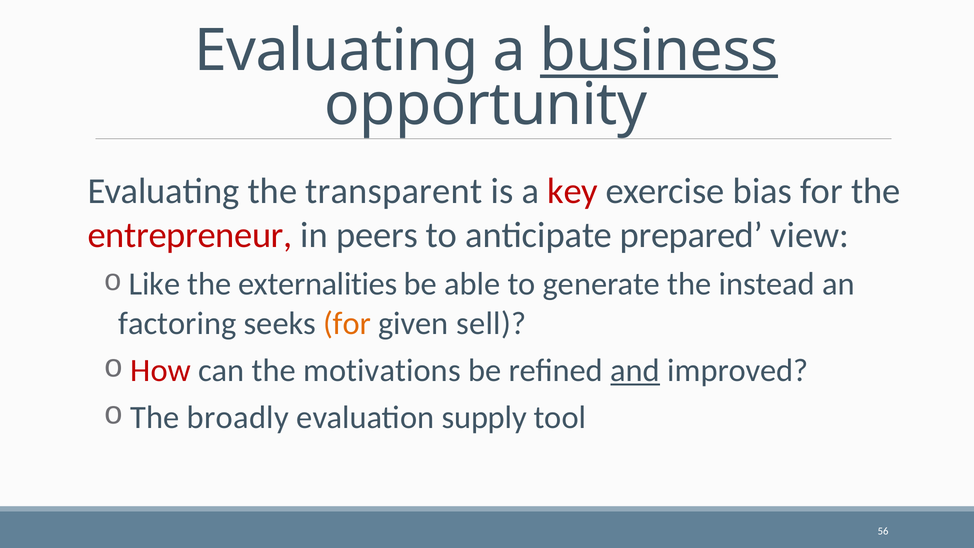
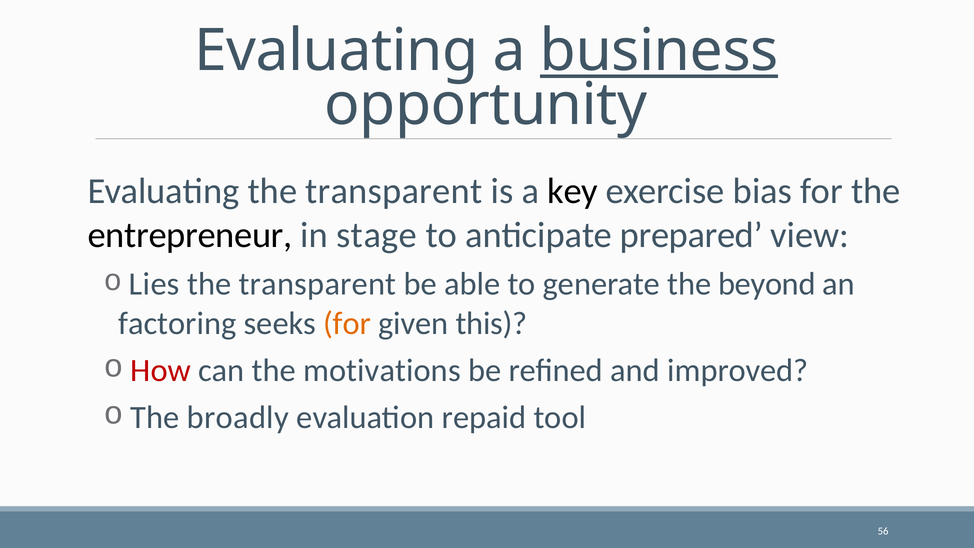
key colour: red -> black (573, 191)
entrepreneur colour: red -> black (190, 235)
peers: peers -> stage (377, 235)
Like: Like -> Lies (154, 284)
externalities: externalities -> transparent (317, 284)
instead: instead -> beyond (767, 284)
sell: sell -> this (491, 323)
and underline: present -> none (635, 370)
supply: supply -> repaid (484, 417)
